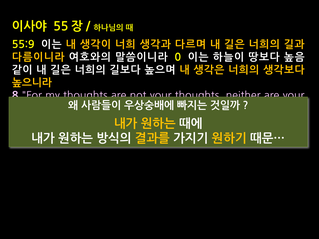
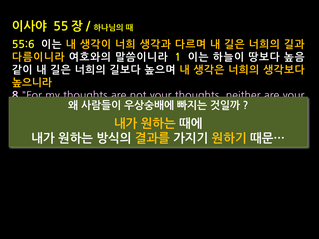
55:9: 55:9 -> 55:6 (23, 45)
0: 0 -> 1 (178, 57)
